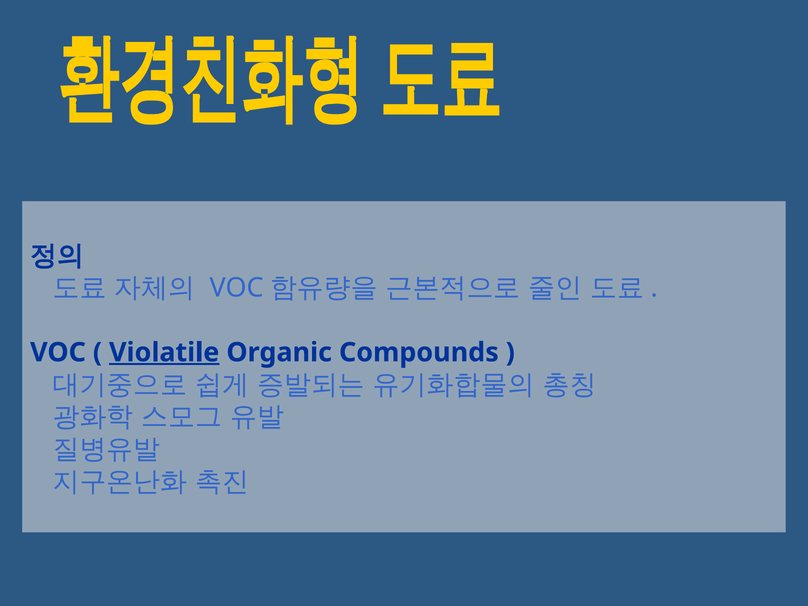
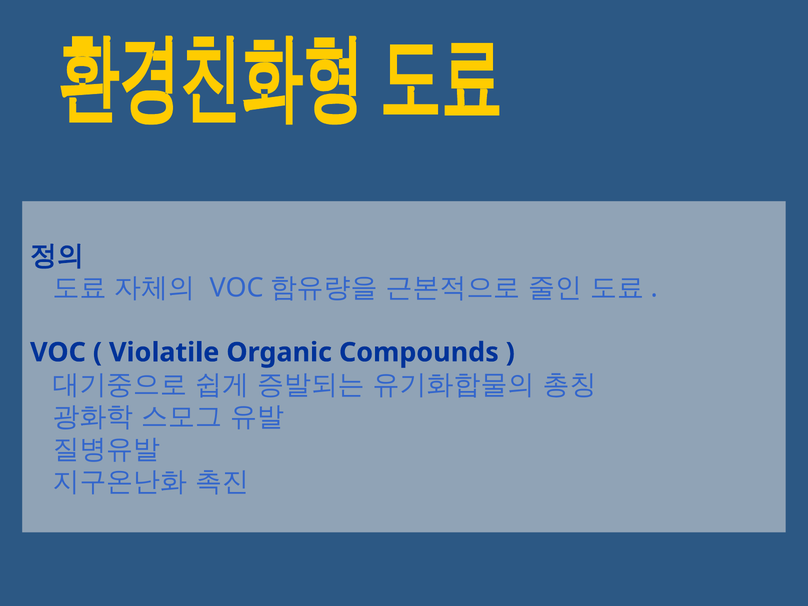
Violatile underline: present -> none (164, 352)
